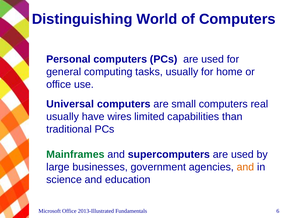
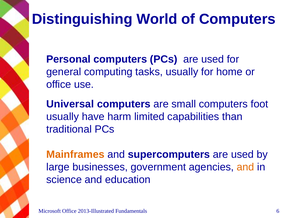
real: real -> foot (259, 104)
wires: wires -> harm (119, 116)
Mainframes colour: green -> orange (75, 154)
